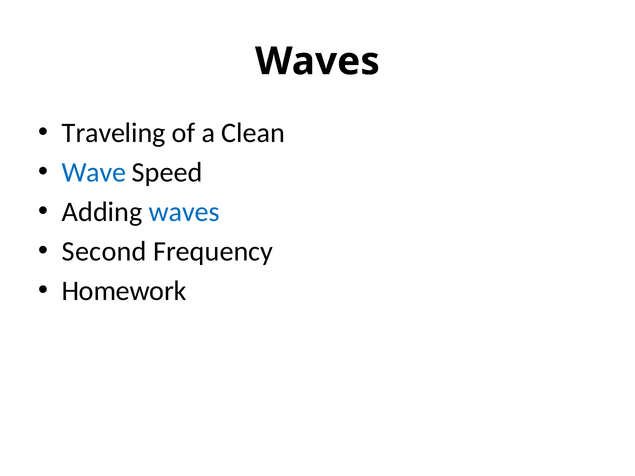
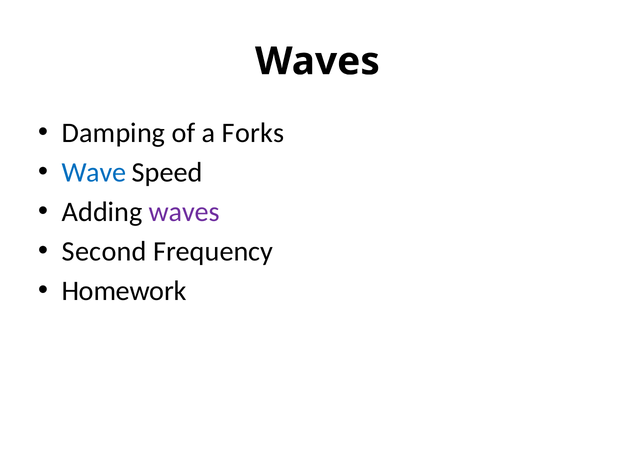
Traveling: Traveling -> Damping (114, 133)
Clean: Clean -> Forks (253, 133)
waves colour: blue -> purple (184, 212)
